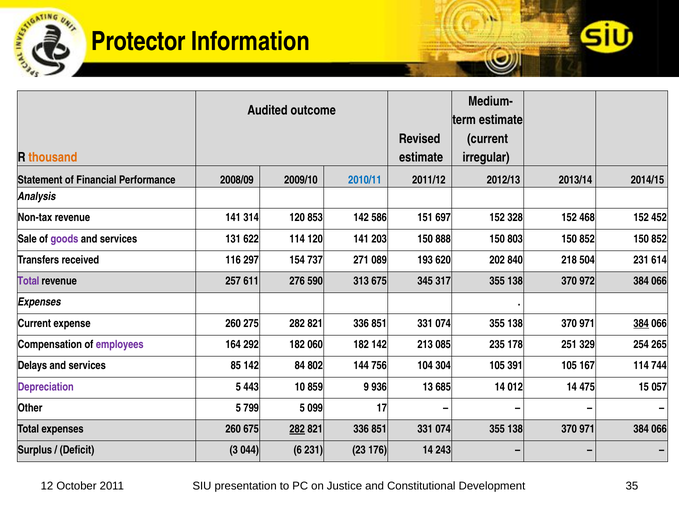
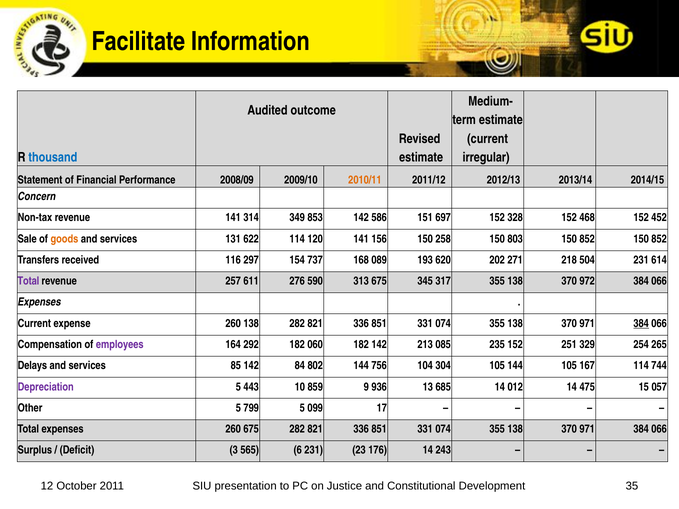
Protector: Protector -> Facilitate (138, 41)
thousand colour: orange -> blue (53, 158)
2010/11 colour: blue -> orange (365, 180)
Analysis: Analysis -> Concern (37, 197)
314 120: 120 -> 349 (297, 218)
goods colour: purple -> orange (64, 239)
203: 203 -> 156 (379, 239)
888: 888 -> 258 (443, 239)
271: 271 -> 168 (361, 260)
840: 840 -> 271 (515, 260)
260 275: 275 -> 138 (251, 324)
235 178: 178 -> 152 (515, 345)
105 391: 391 -> 144 (515, 366)
282 underline: present -> none (297, 429)
044: 044 -> 565 (250, 450)
